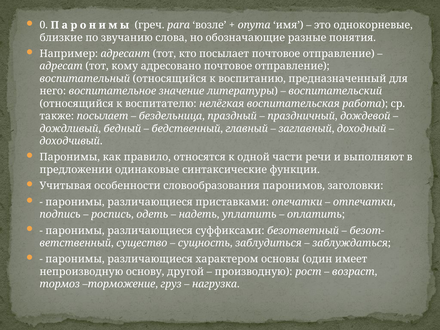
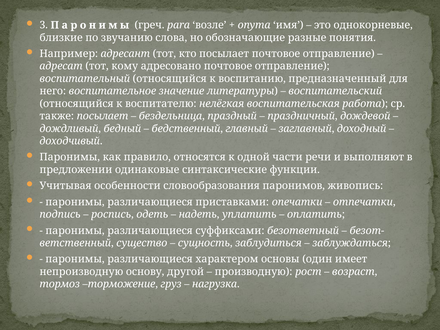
0: 0 -> 3 (44, 25)
заголовки: заголовки -> живопись (355, 186)
